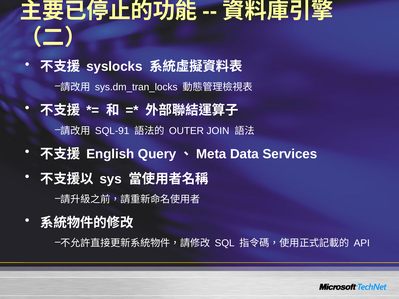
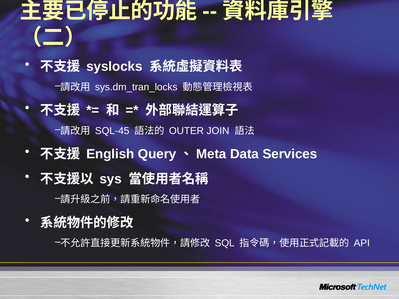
SQL-91: SQL-91 -> SQL-45 (112, 131)
